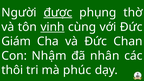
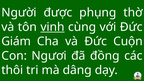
được underline: present -> none (58, 13)
Chan: Chan -> Cuộn (128, 41)
Nhậm: Nhậm -> Ngươi (49, 56)
nhân: nhân -> đồng (105, 56)
phúc: phúc -> dâng (77, 70)
